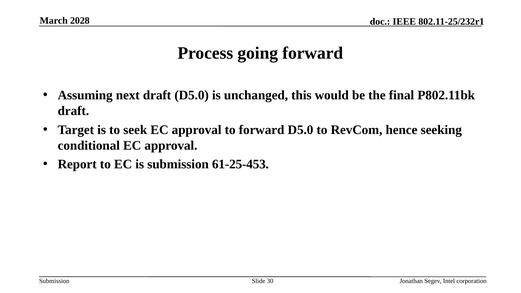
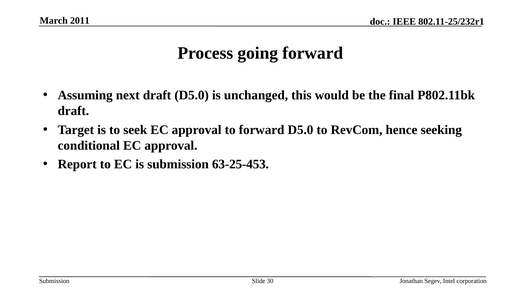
2028: 2028 -> 2011 (80, 21)
61-25-453: 61-25-453 -> 63-25-453 (240, 164)
